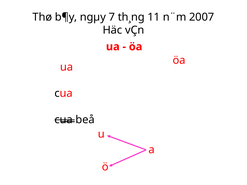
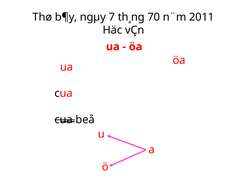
11: 11 -> 70 (154, 17)
2007: 2007 -> 2011 (202, 17)
